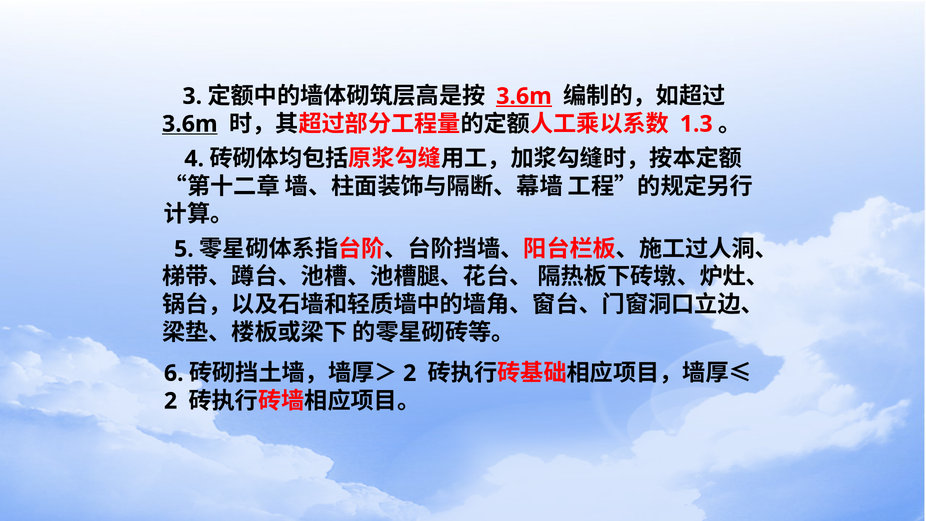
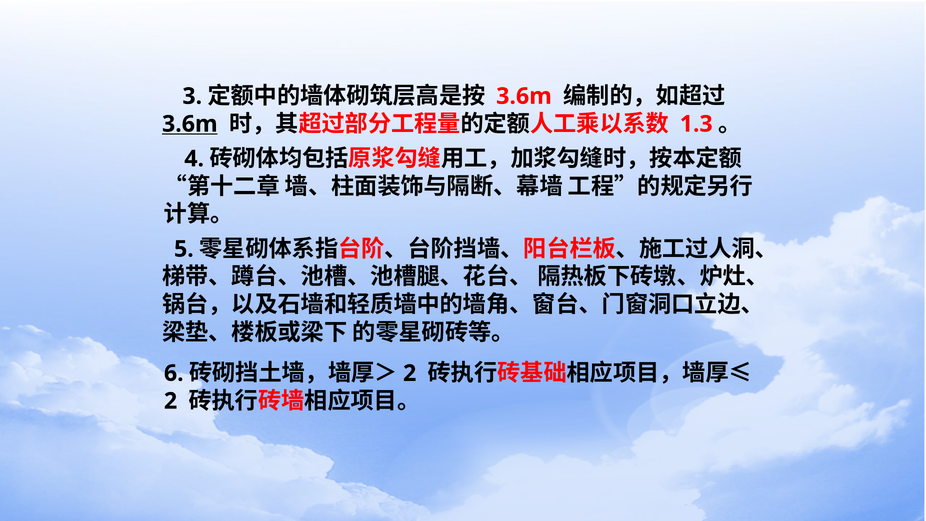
3.6m underline: present -> none (524, 96)
